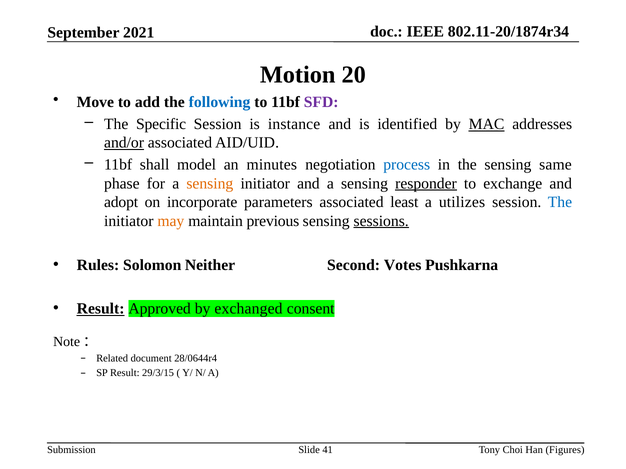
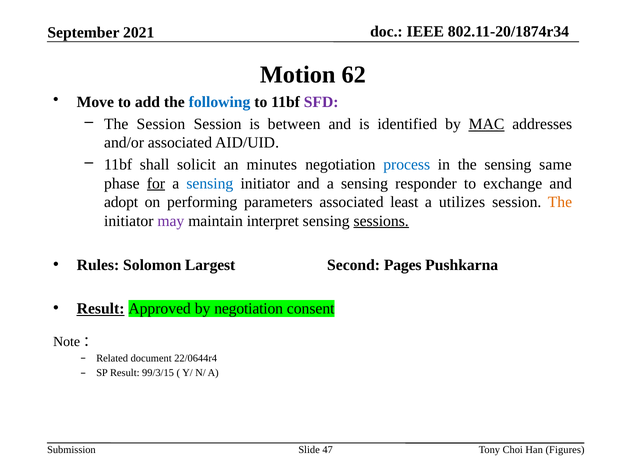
20: 20 -> 62 (354, 75)
The Specific: Specific -> Session (161, 124)
instance: instance -> between (294, 124)
and/or underline: present -> none (124, 143)
model: model -> solicit (196, 165)
for underline: none -> present (156, 184)
sensing colour: orange -> blue (210, 184)
responder underline: present -> none (426, 184)
incorporate: incorporate -> performing (202, 202)
The colour: blue -> orange (560, 202)
may colour: orange -> purple (171, 221)
previous: previous -> interpret (273, 221)
Neither: Neither -> Largest (210, 265)
Votes: Votes -> Pages (403, 265)
by exchanged: exchanged -> negotiation (249, 309)
28/0644r4: 28/0644r4 -> 22/0644r4 (196, 359)
29/3/15: 29/3/15 -> 99/3/15 (158, 373)
41: 41 -> 47 (328, 450)
